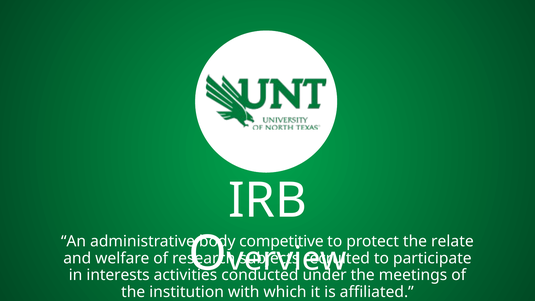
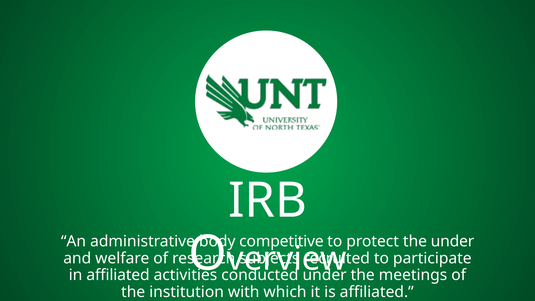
the relate: relate -> under (452, 241)
in interests: interests -> affiliated (118, 275)
